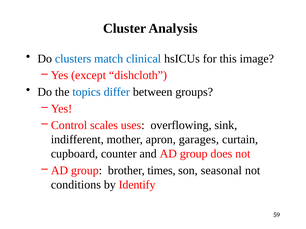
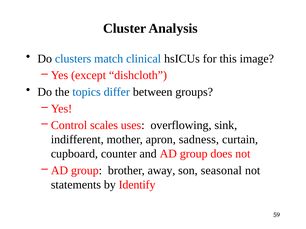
garages: garages -> sadness (199, 140)
times: times -> away (161, 171)
conditions: conditions -> statements (76, 185)
